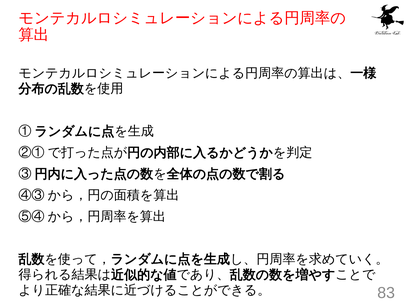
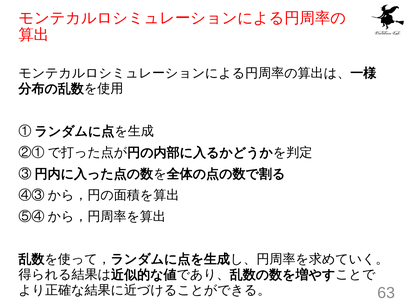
83: 83 -> 63 (386, 293)
